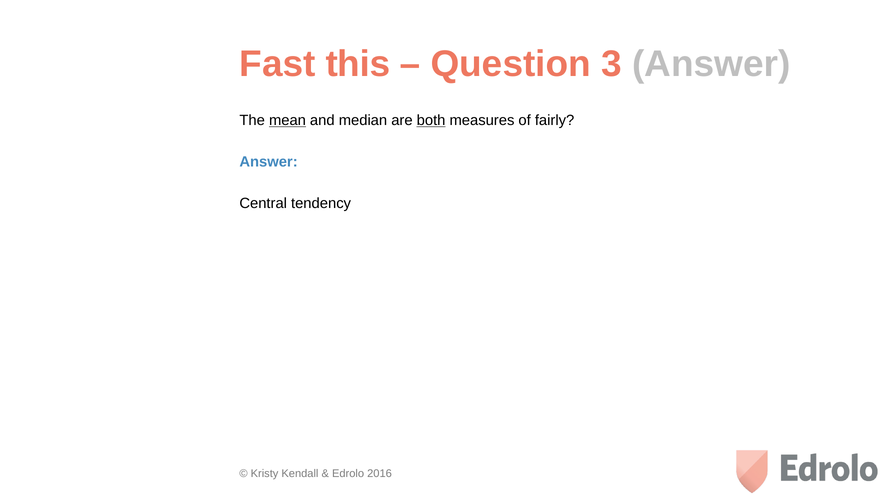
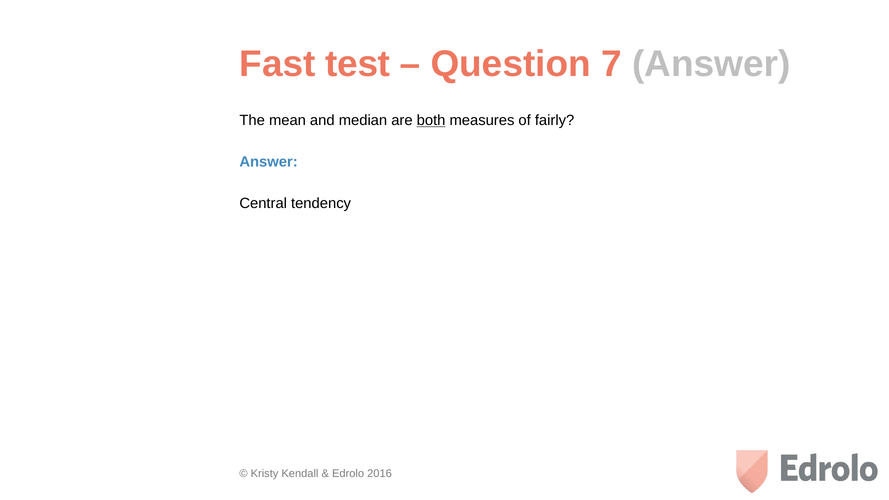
this: this -> test (358, 64)
3: 3 -> 7 (611, 64)
mean underline: present -> none (287, 120)
